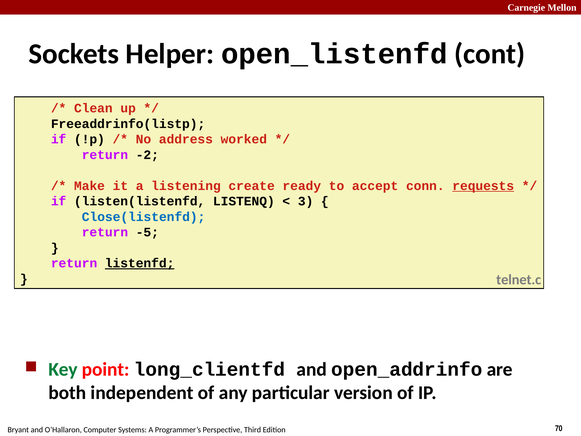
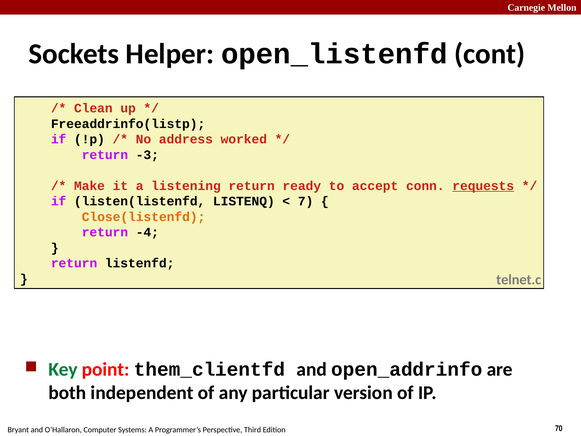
-2: -2 -> -3 (147, 155)
listening create: create -> return (252, 186)
3: 3 -> 7 (306, 201)
Close(listenfd colour: blue -> orange (144, 217)
-5: -5 -> -4 (147, 232)
listenfd underline: present -> none (140, 263)
long_clientfd: long_clientfd -> them_clientfd (209, 369)
